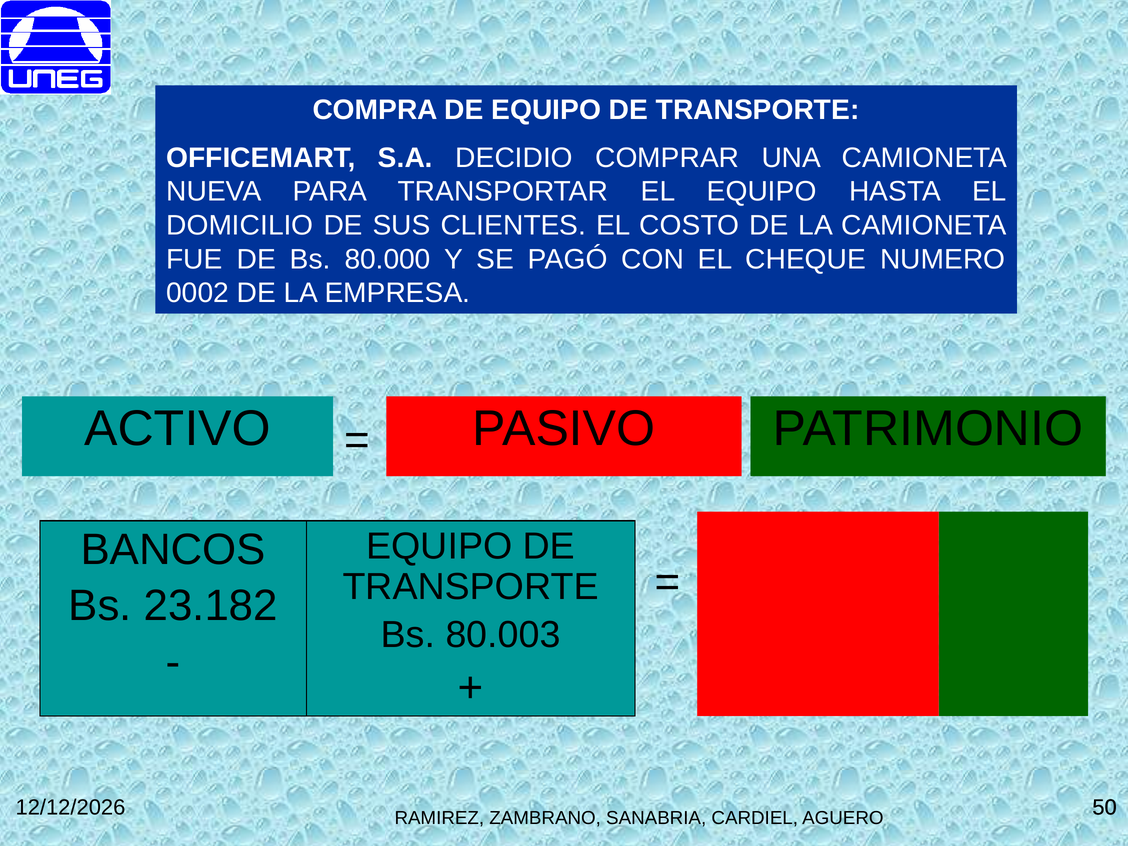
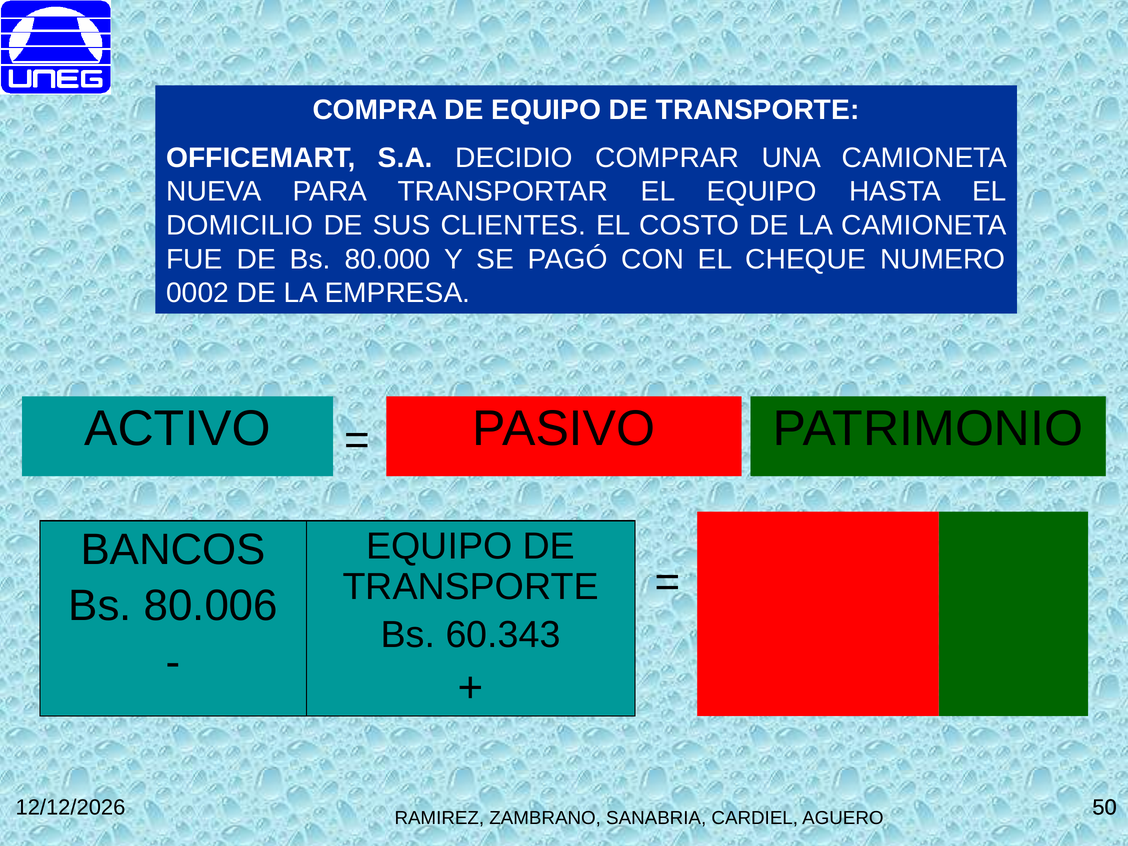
23.182: 23.182 -> 80.006 (211, 606)
80.003: 80.003 -> 60.343 (503, 635)
